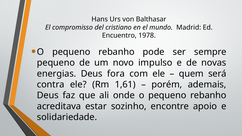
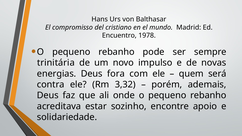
pequeno: pequeno -> trinitária (56, 63)
1,61: 1,61 -> 3,32 (125, 85)
